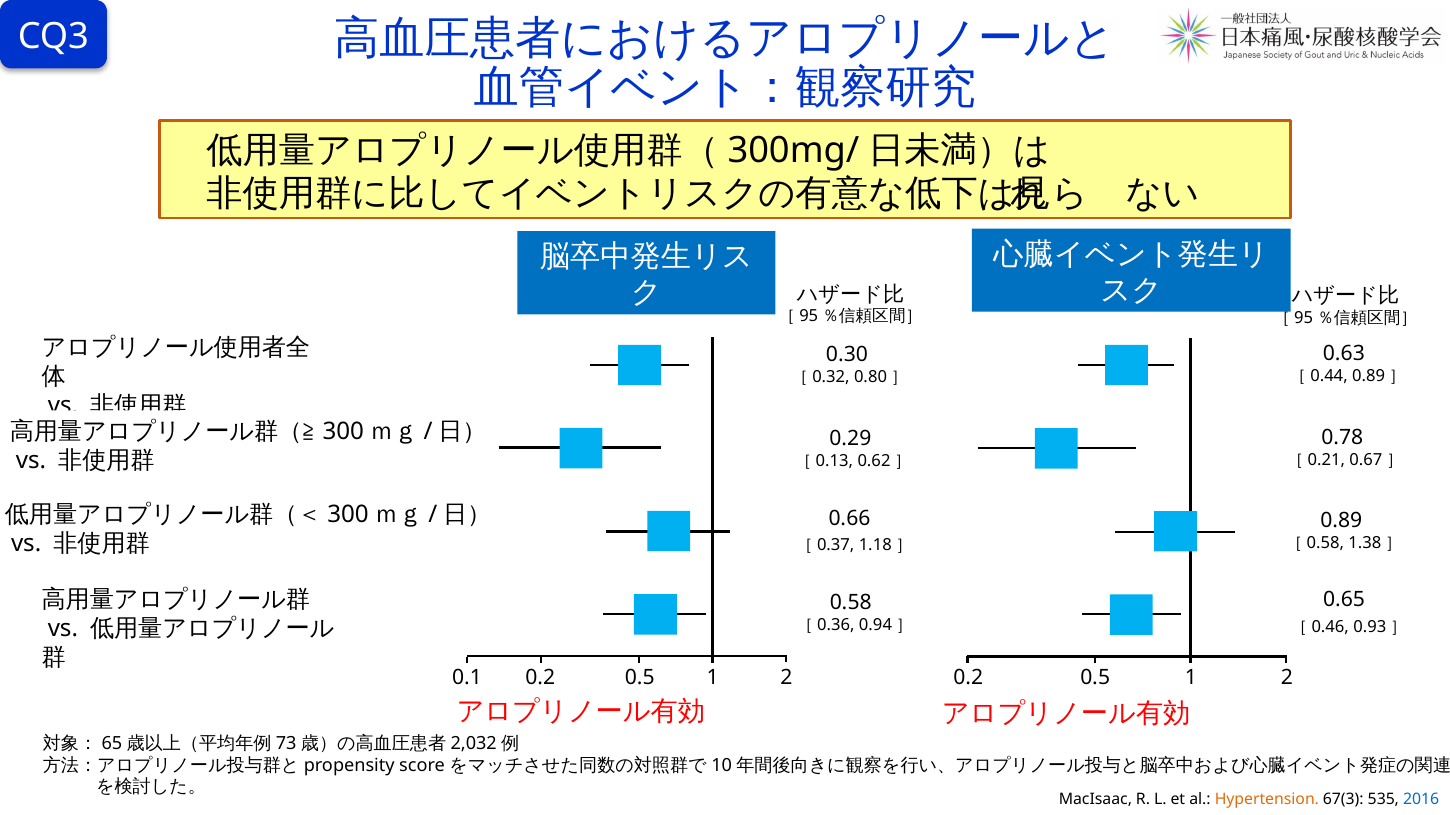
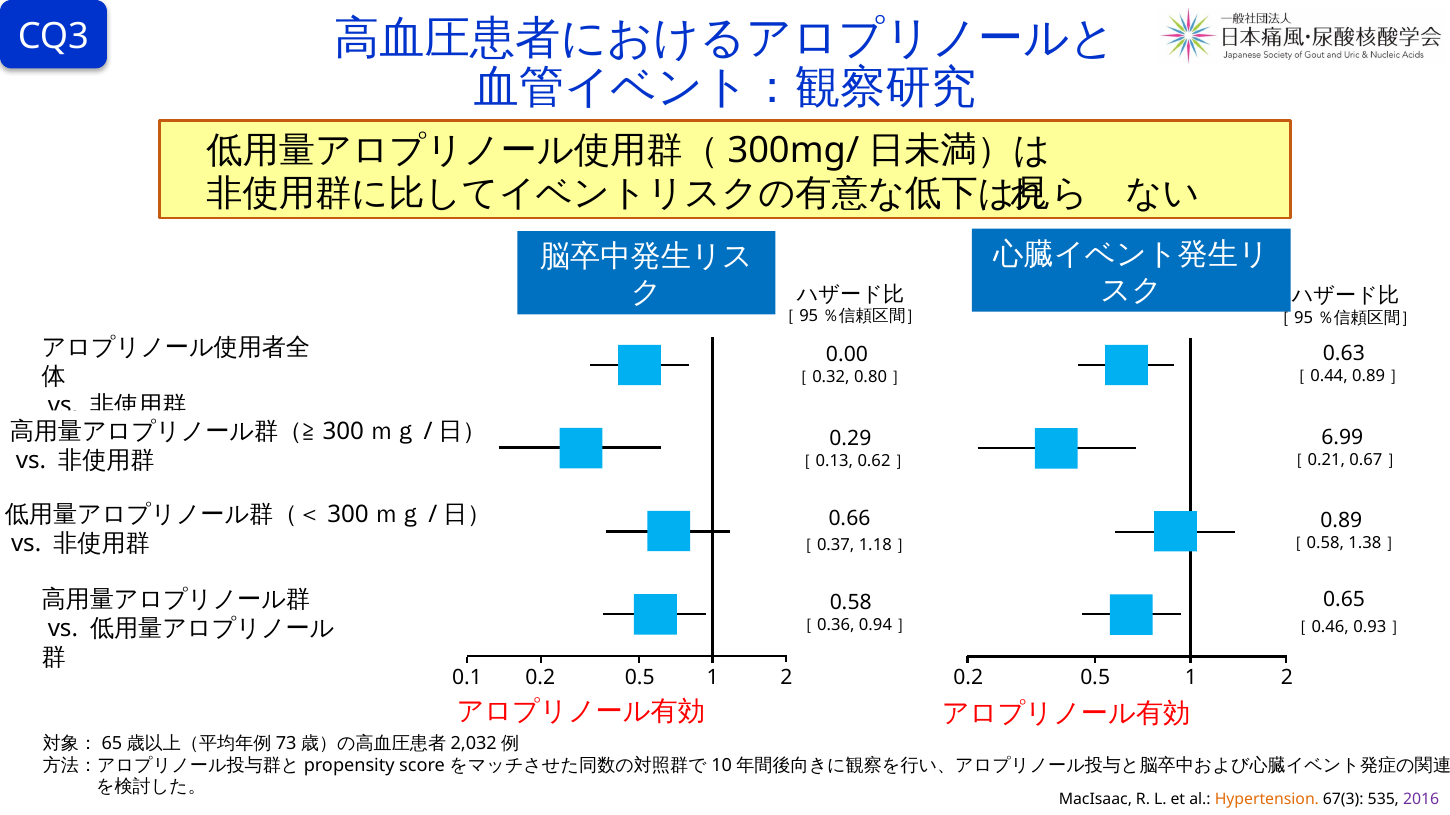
0.30: 0.30 -> 0.00 (847, 355)
0.78: 0.78 -> 6.99 (1342, 438)
2016 colour: blue -> purple (1421, 799)
